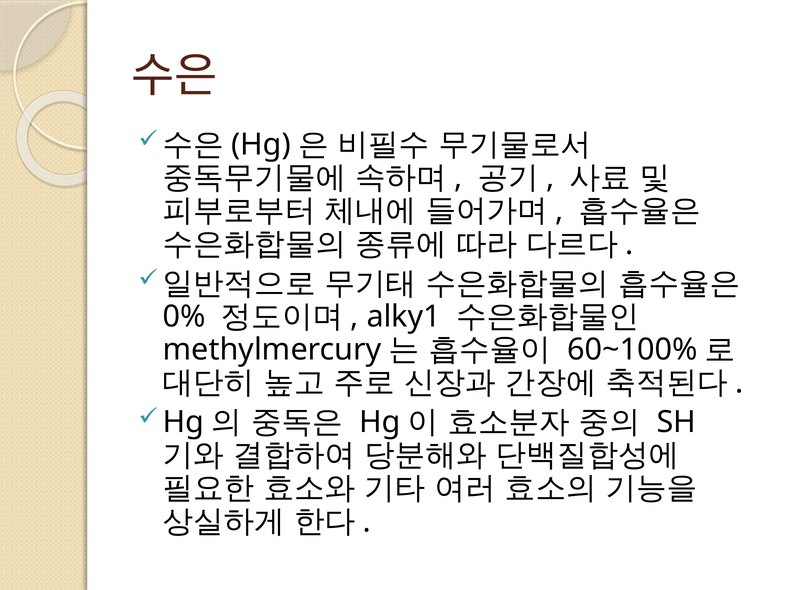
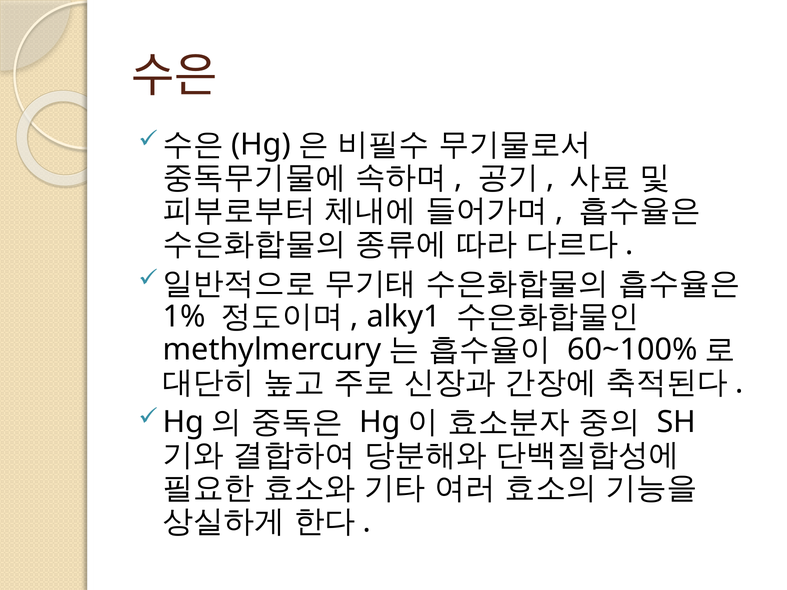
0%: 0% -> 1% (184, 317)
